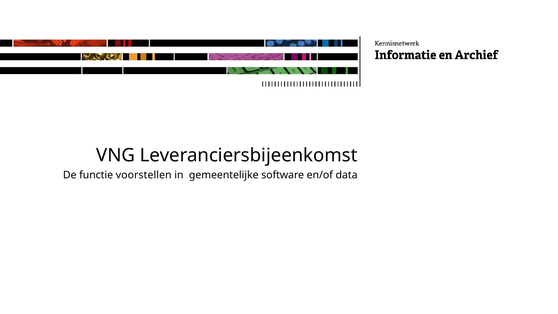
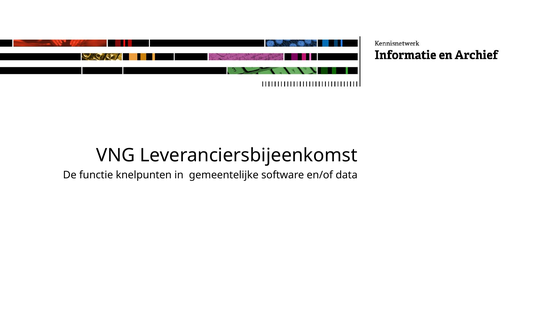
voorstellen: voorstellen -> knelpunten (144, 175)
